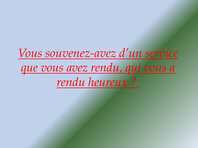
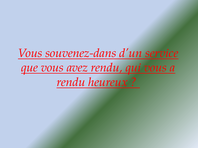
souvenez-avez: souvenez-avez -> souvenez-dans (81, 53)
